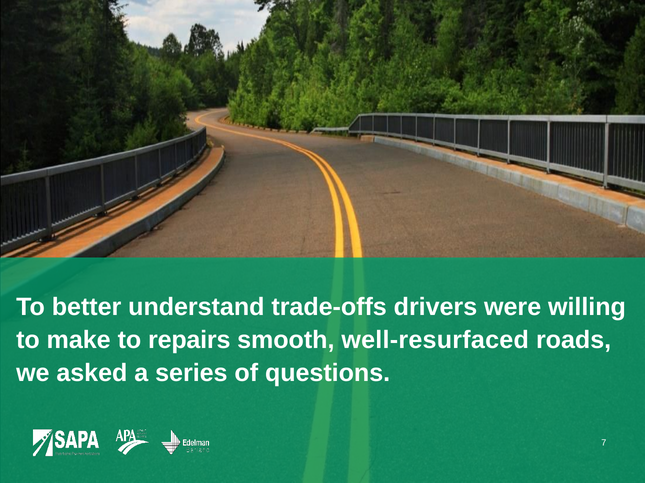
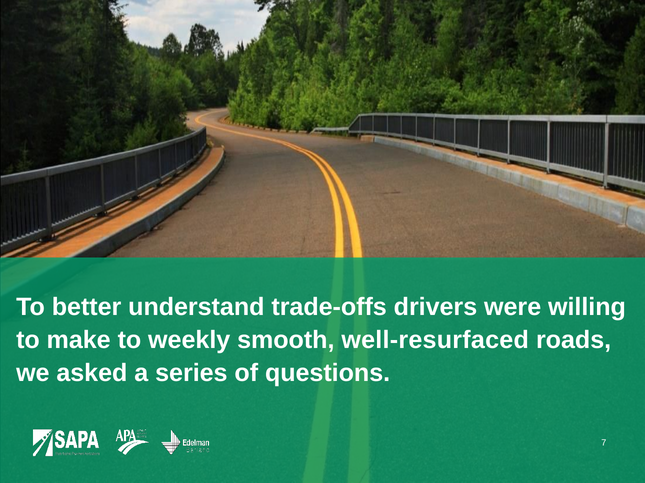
repairs: repairs -> weekly (189, 341)
